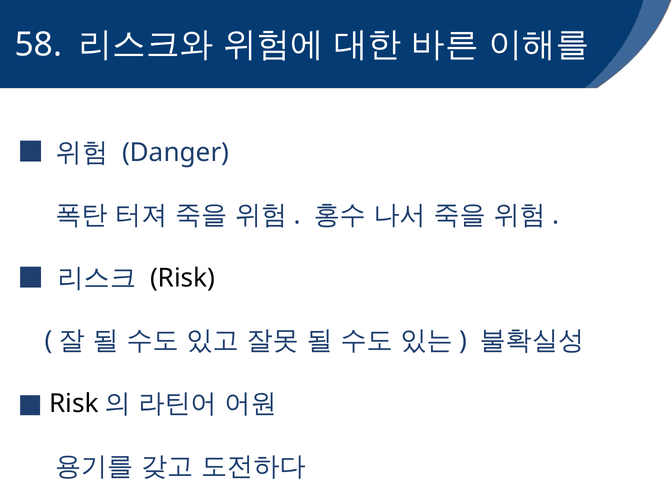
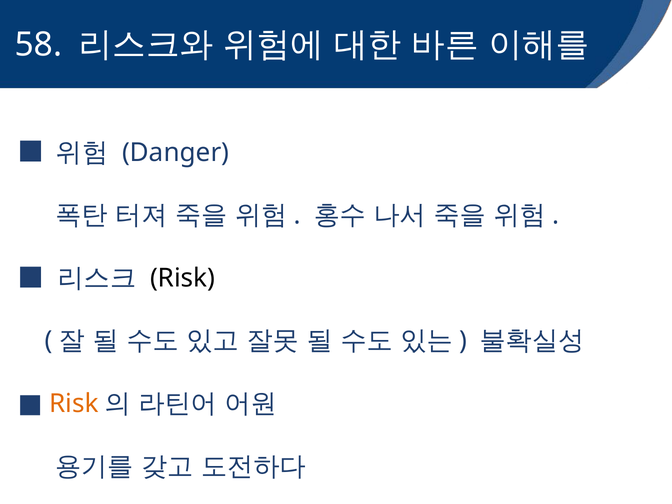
Risk colour: black -> orange (74, 404)
